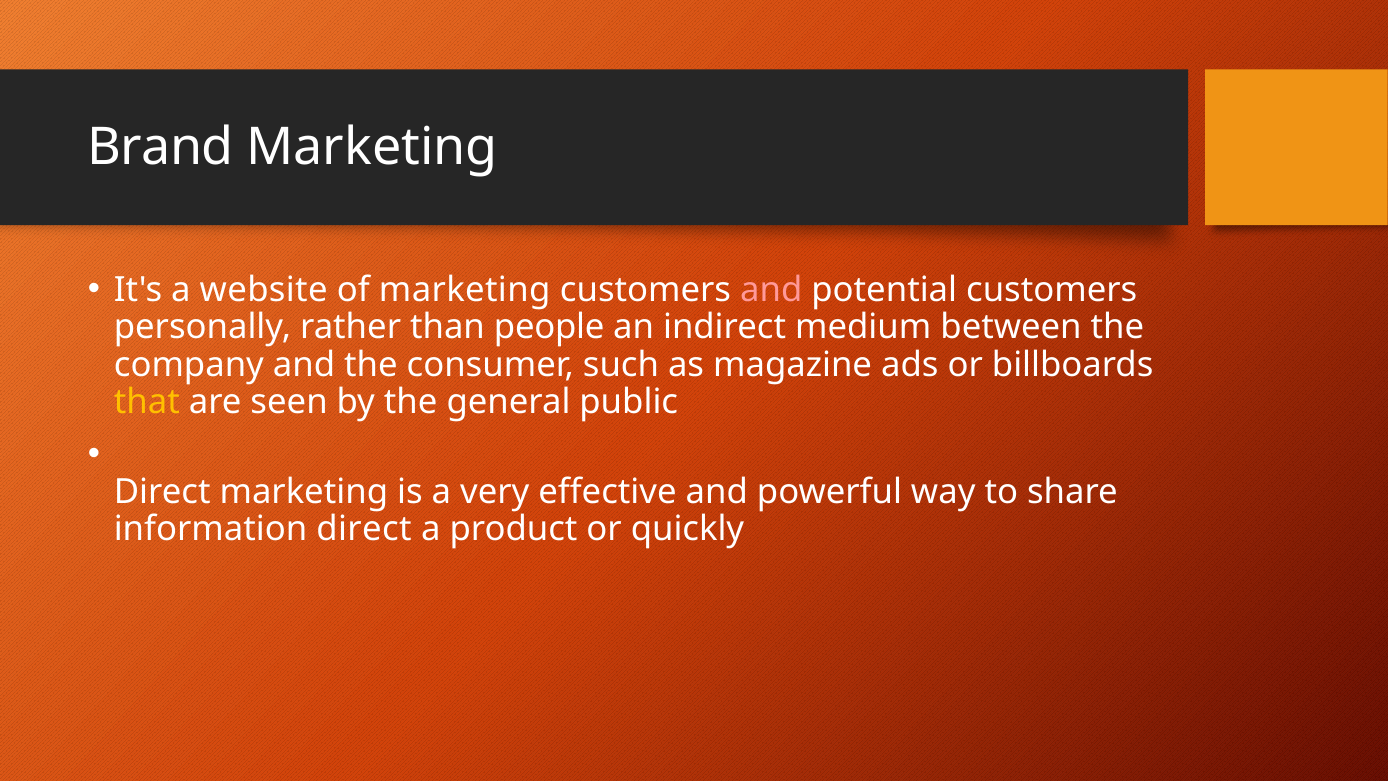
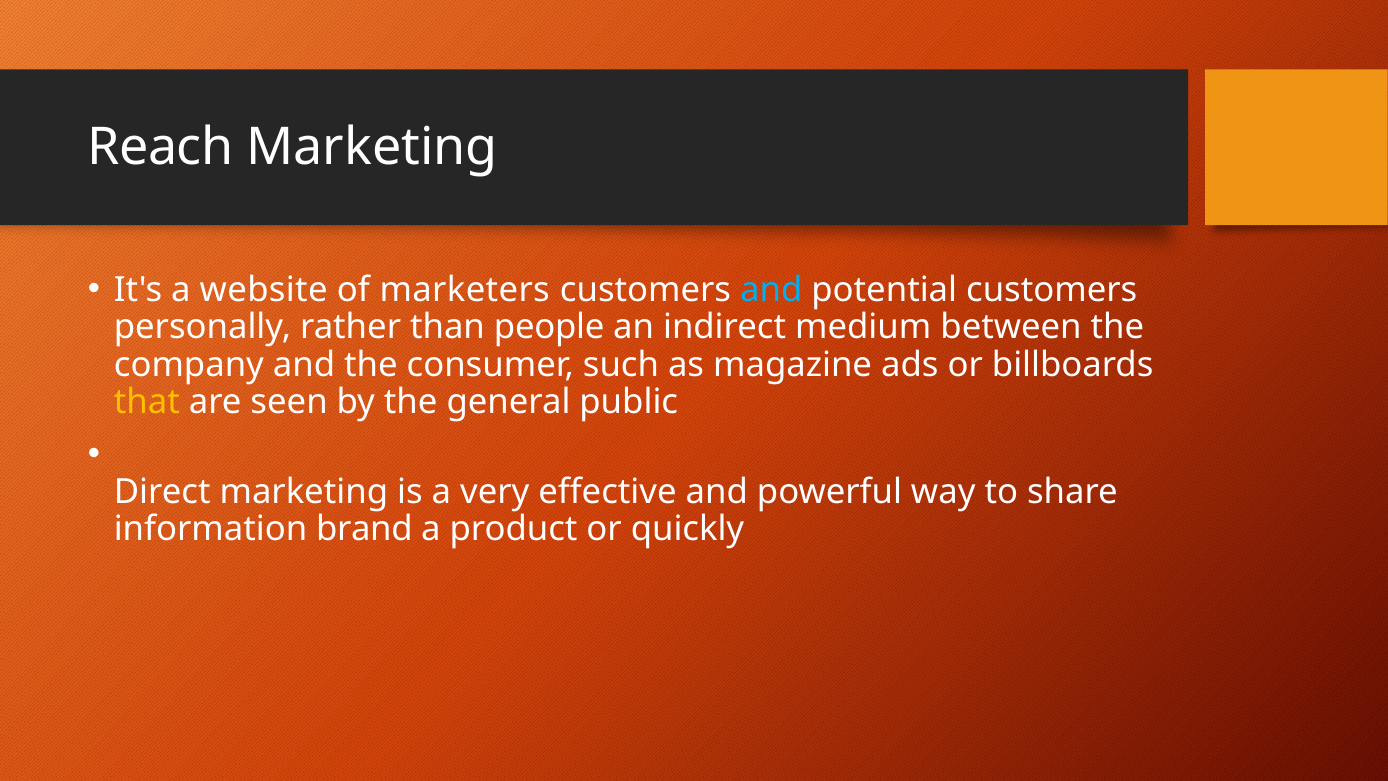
Brand: Brand -> Reach (161, 147)
of marketing: marketing -> marketers (465, 290)
and colour: pink -> light blue (771, 290)
information direct: direct -> brand (364, 529)
